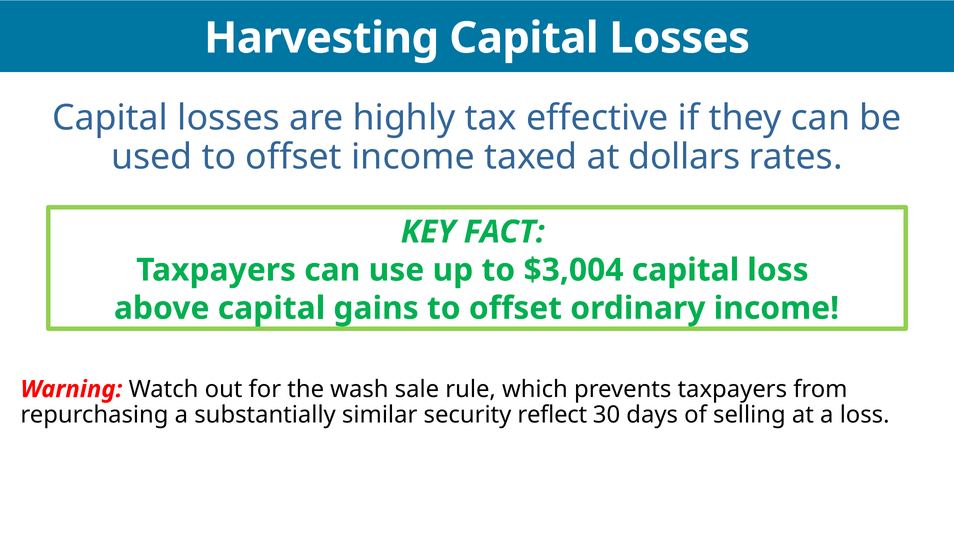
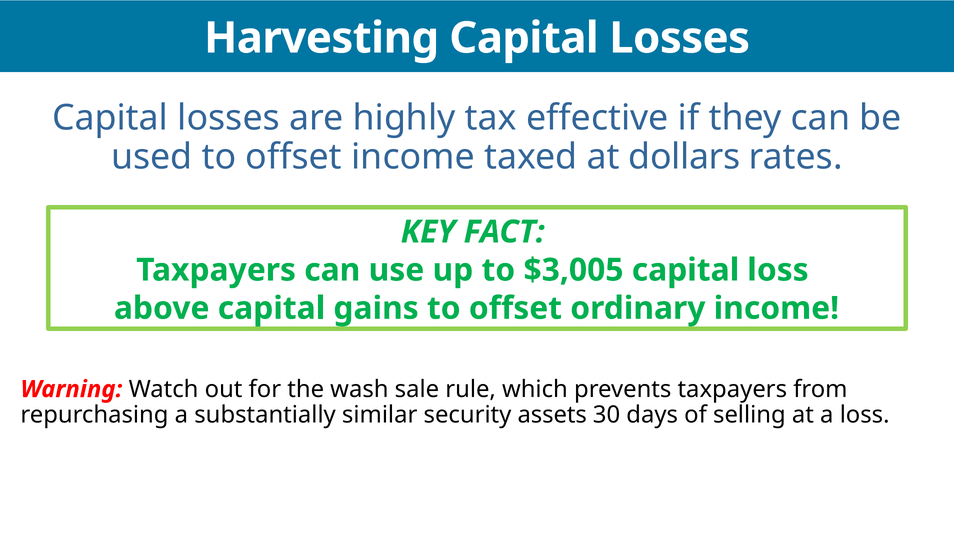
$3,004: $3,004 -> $3,005 (573, 270)
reflect: reflect -> assets (552, 415)
